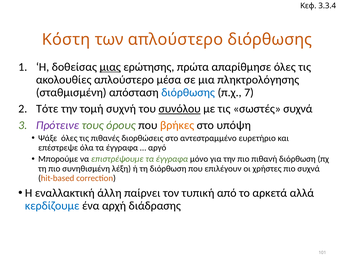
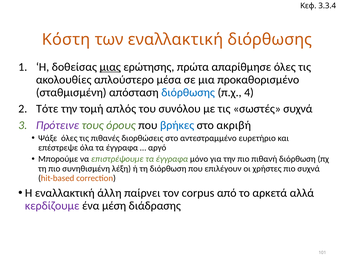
των απλούστερο: απλούστερο -> εναλλακτική (176, 40)
πληκτρολόγησης: πληκτρολόγησης -> προκαθορισμένο (258, 80)
7: 7 -> 4 (249, 93)
συχνή: συχνή -> απλός (121, 109)
συνόλου underline: present -> none (180, 109)
βρήκες colour: orange -> blue (177, 125)
υπόψη: υπόψη -> ακριβή (234, 125)
τυπική: τυπική -> corpus (198, 193)
κερδίζουμε colour: blue -> purple (52, 206)
αρχή: αρχή -> μέση (114, 206)
